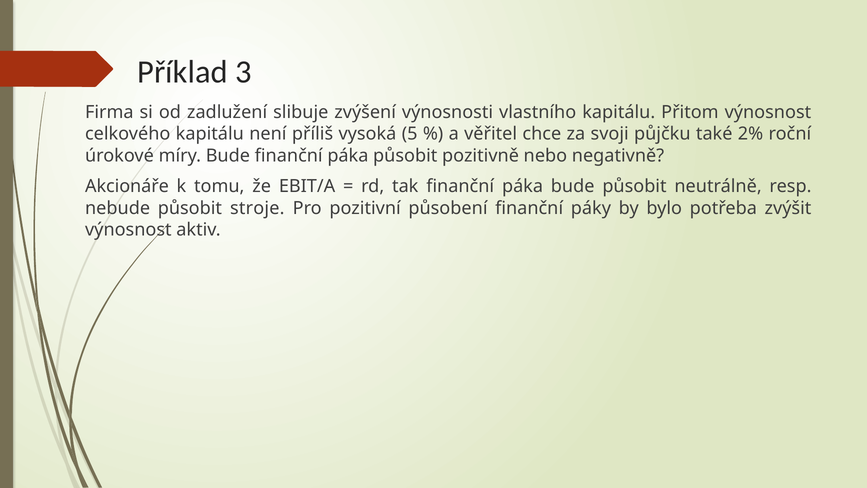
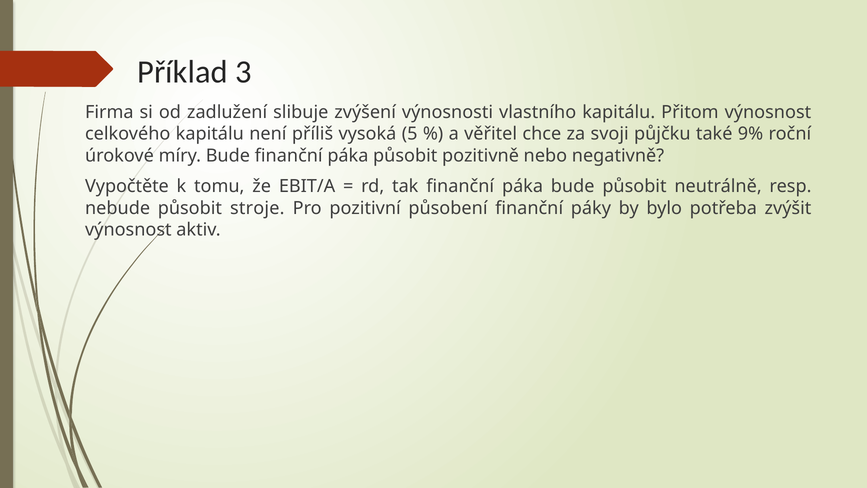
2%: 2% -> 9% (751, 134)
Akcionáře: Akcionáře -> Vypočtěte (127, 186)
